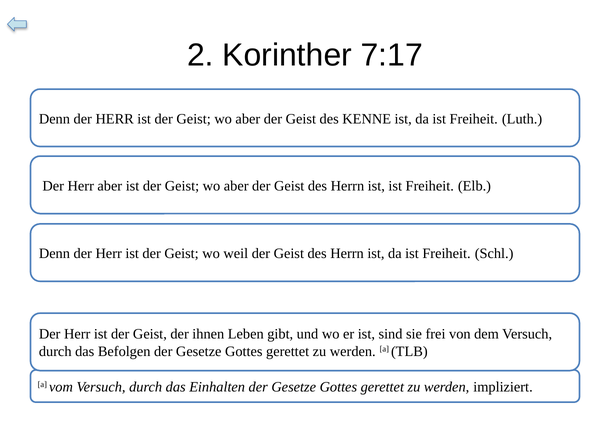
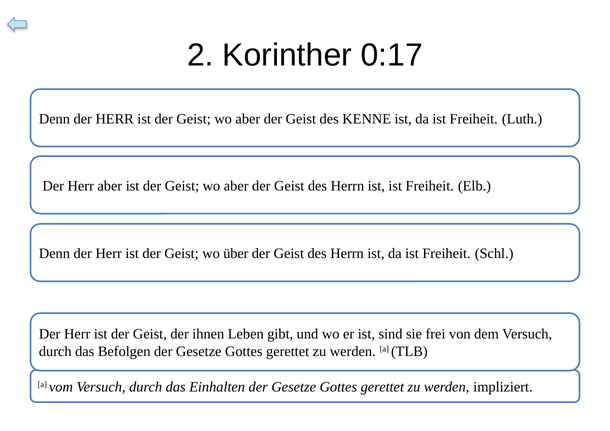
7:17: 7:17 -> 0:17 (392, 55)
weil: weil -> über (236, 254)
